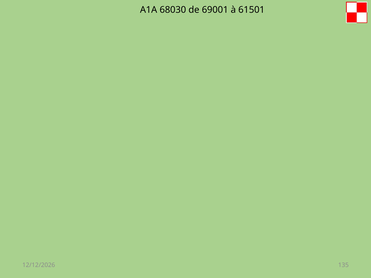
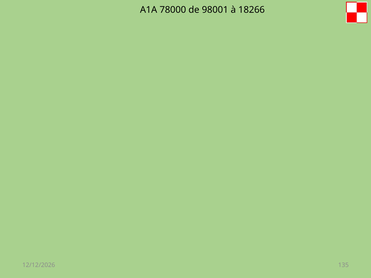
68030: 68030 -> 78000 (173, 10)
69001: 69001 -> 98001 (215, 10)
61501: 61501 -> 18266 (252, 10)
